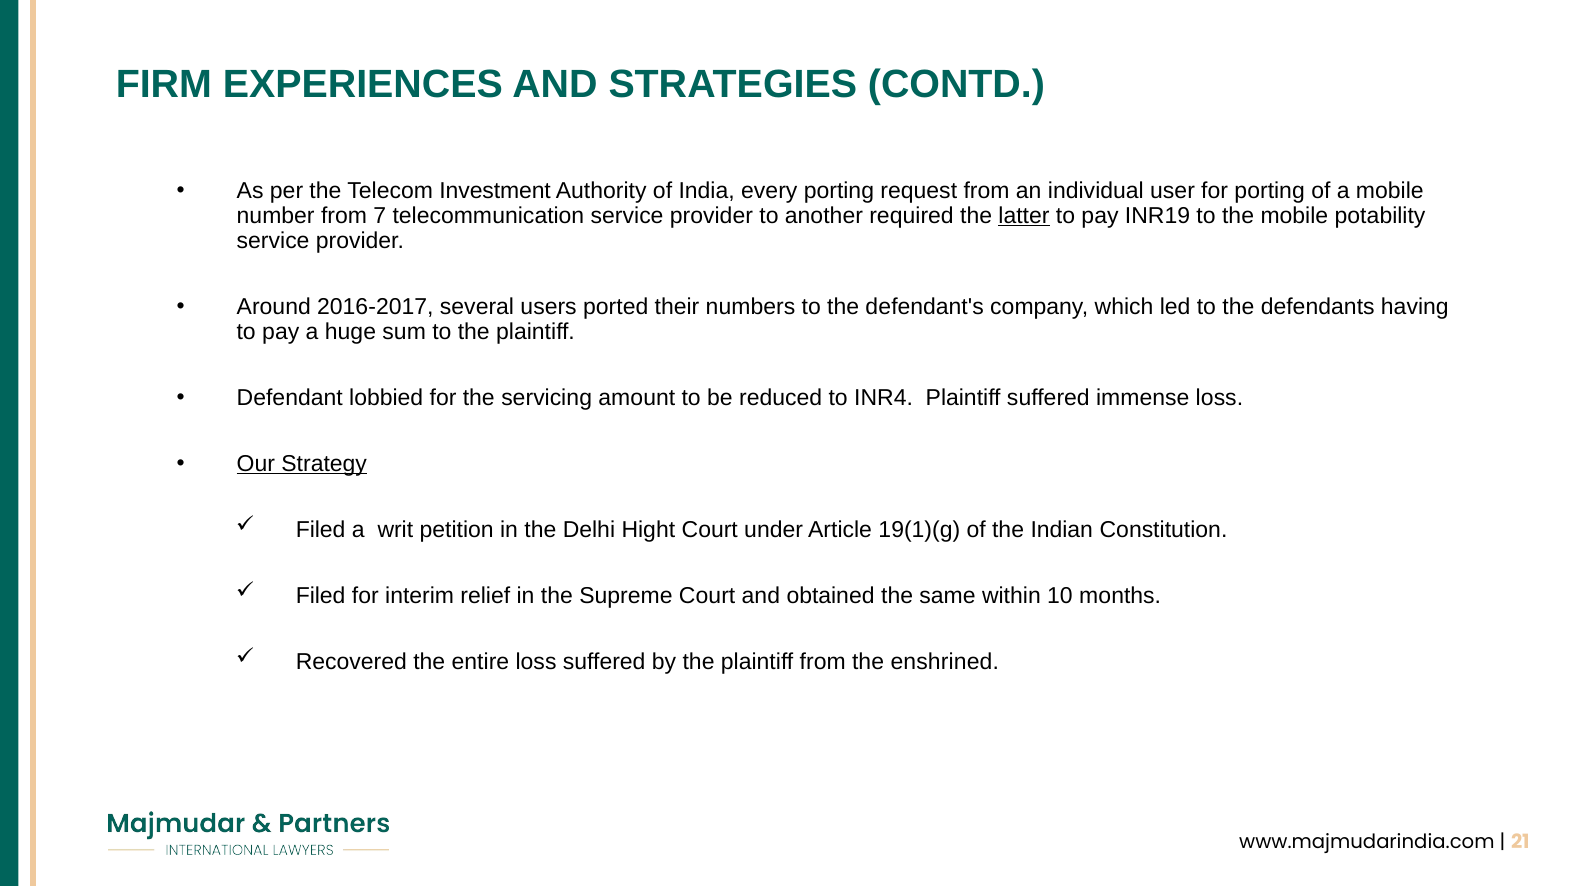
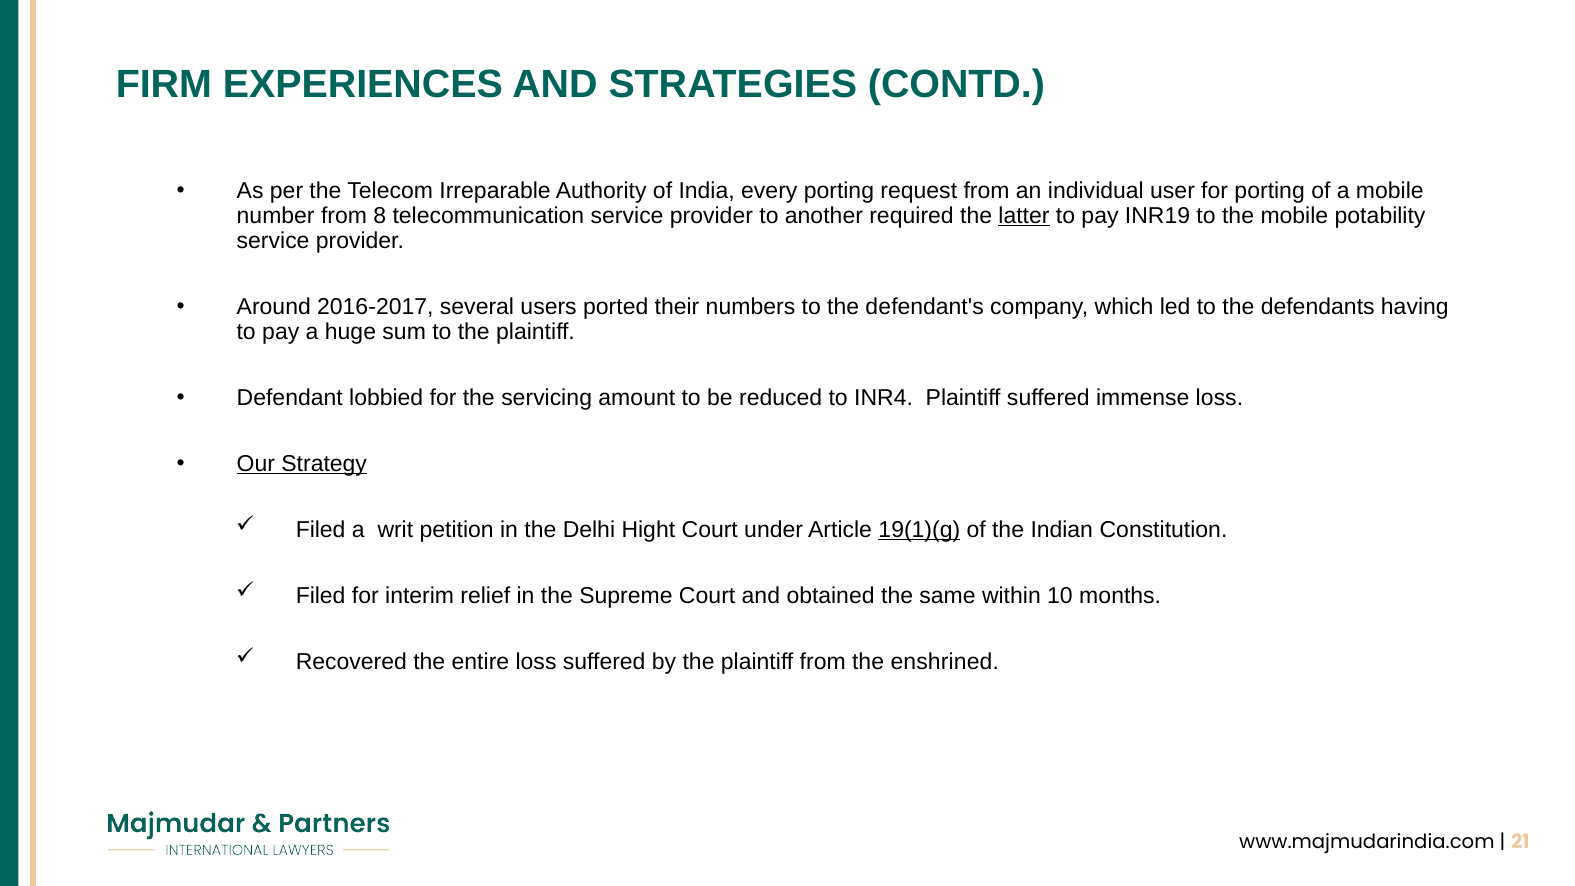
Investment: Investment -> Irreparable (495, 191)
7: 7 -> 8 (380, 216)
19(1)(g underline: none -> present (919, 530)
